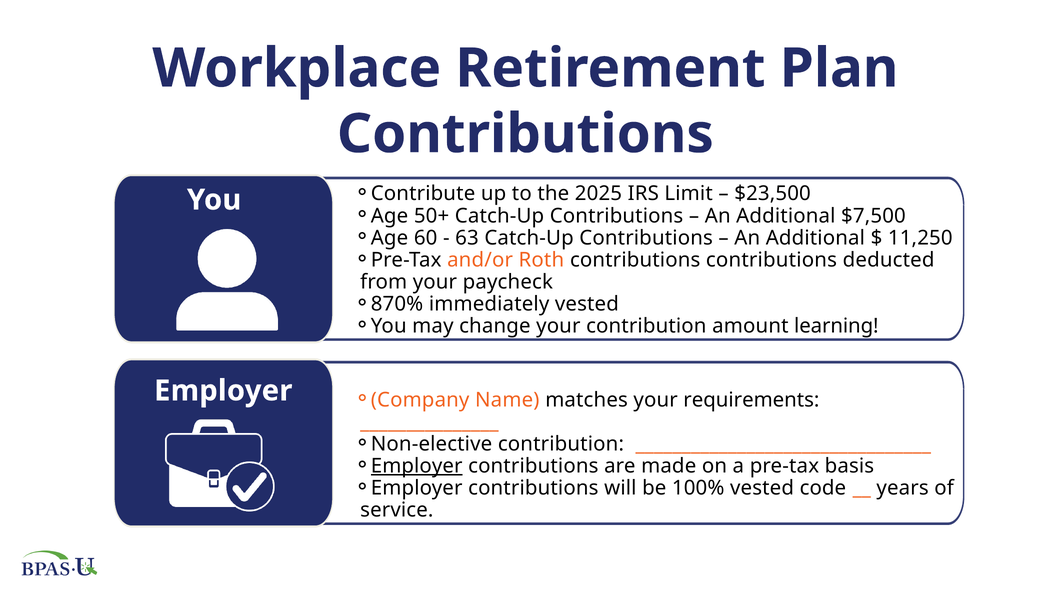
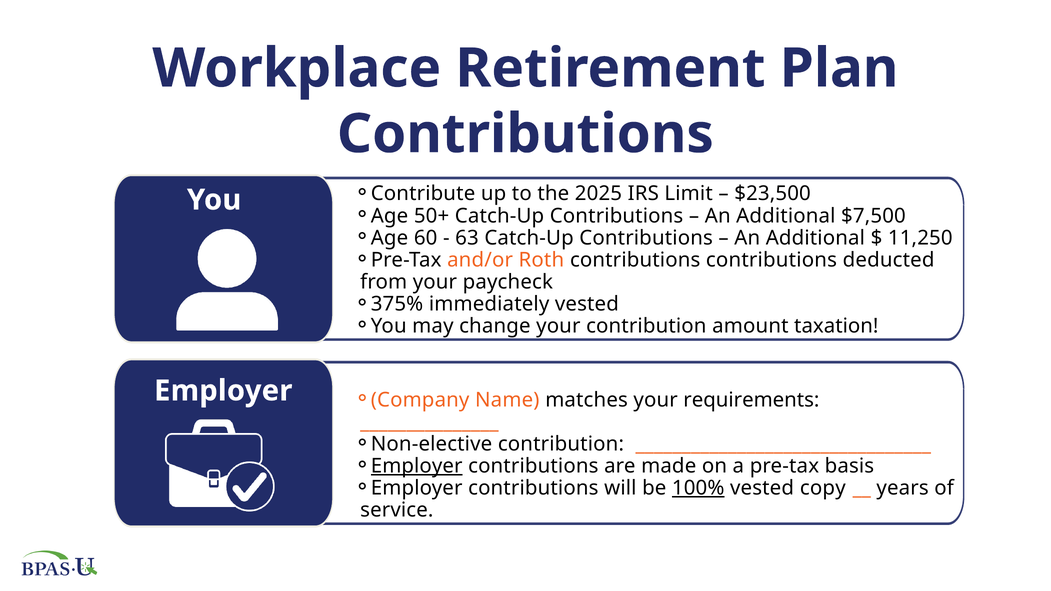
870%: 870% -> 375% (397, 304)
learning: learning -> taxation (836, 326)
100% underline: none -> present (698, 488)
code: code -> copy (823, 488)
